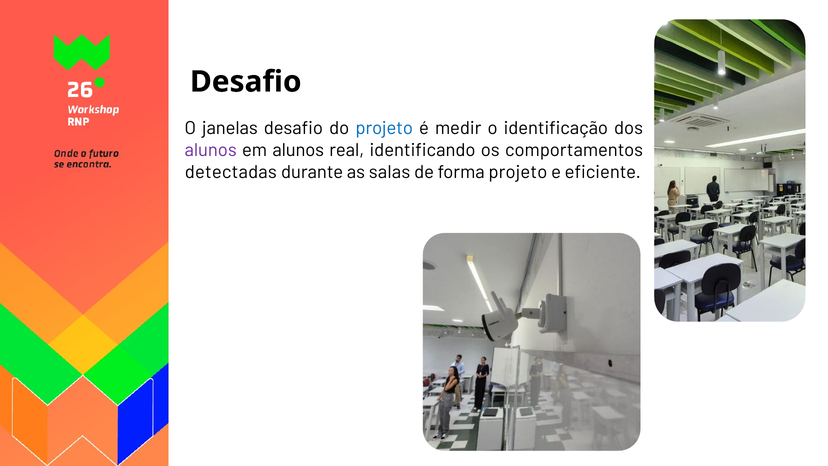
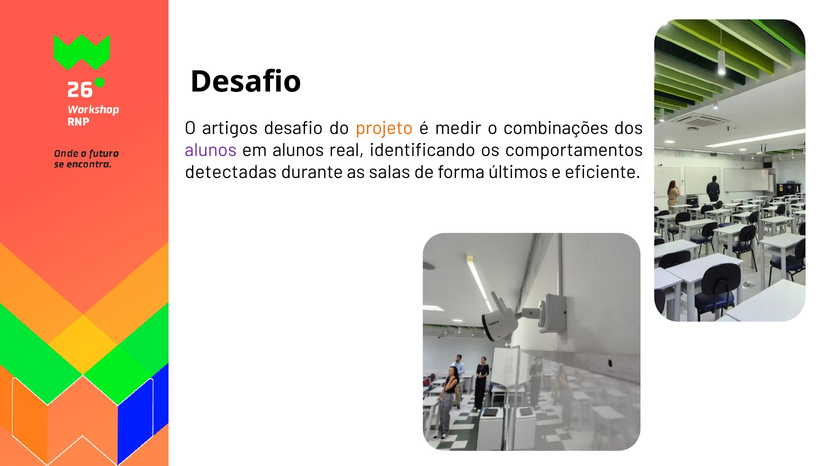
janelas: janelas -> artigos (230, 128)
projeto colour: blue -> orange (384, 128)
identificação: identificação -> combinações (556, 128)
forma projeto: projeto -> últimos (518, 172)
